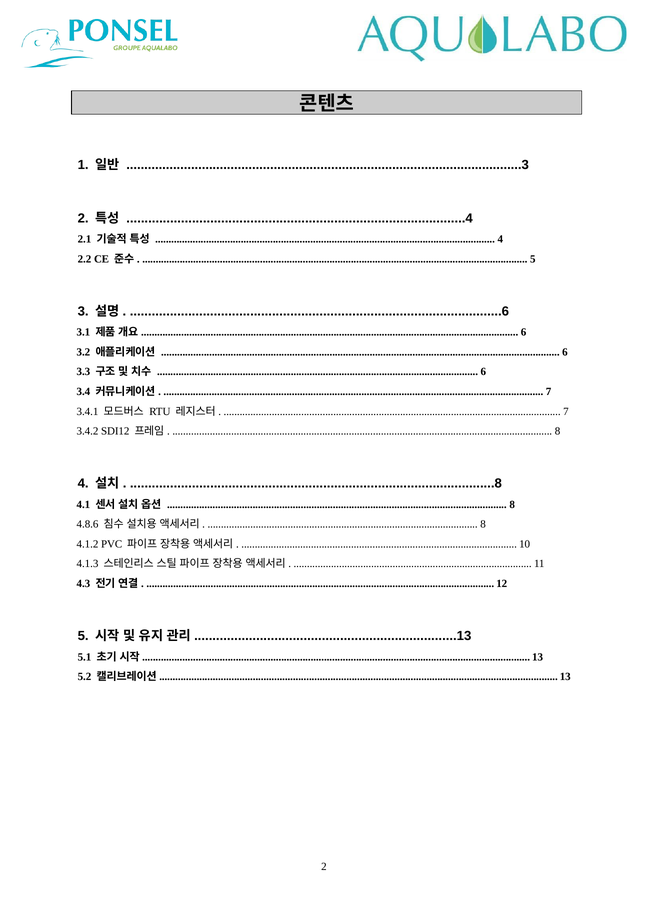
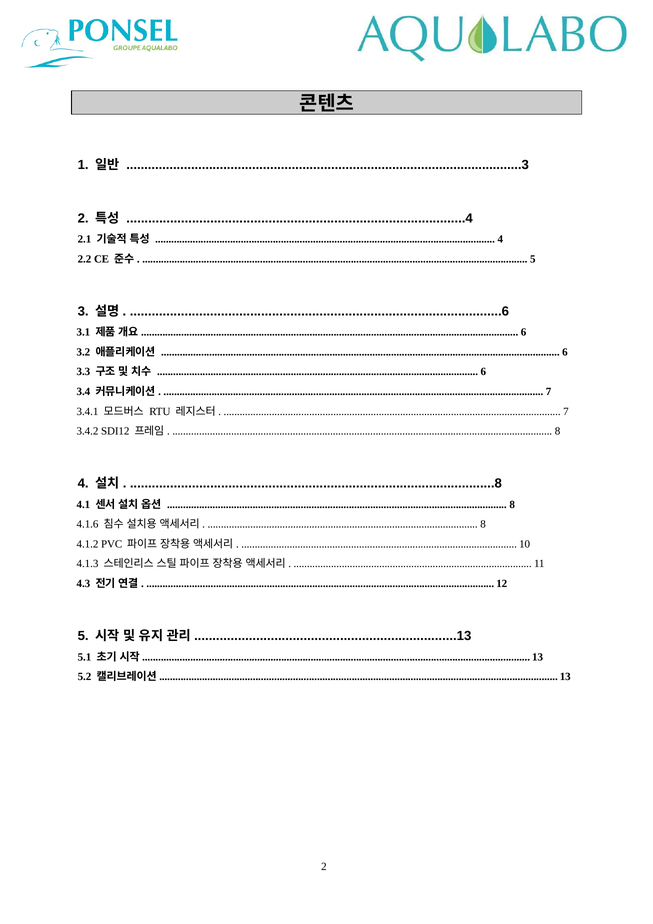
4.8.6: 4.8.6 -> 4.1.6 (88, 524)
